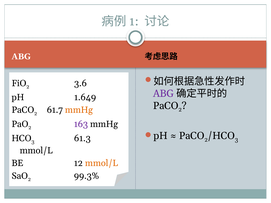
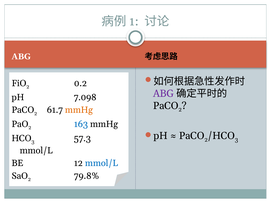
3.6: 3.6 -> 0.2 (80, 83)
1.649: 1.649 -> 7.098 (85, 98)
163 colour: purple -> blue (81, 124)
61.3: 61.3 -> 57.3 (82, 138)
mmol/L colour: orange -> blue (102, 163)
99.3%: 99.3% -> 79.8% (86, 176)
